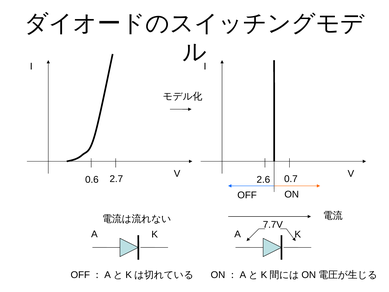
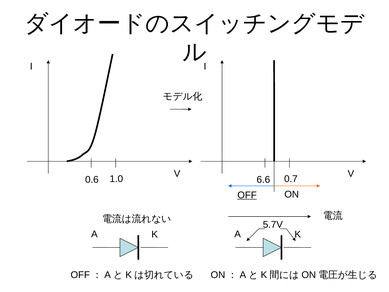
2.7: 2.7 -> 1.0 (116, 179)
2.6: 2.6 -> 6.6 (263, 180)
OFF underline: none -> present (247, 195)
7.7V: 7.7V -> 5.7V (273, 224)
